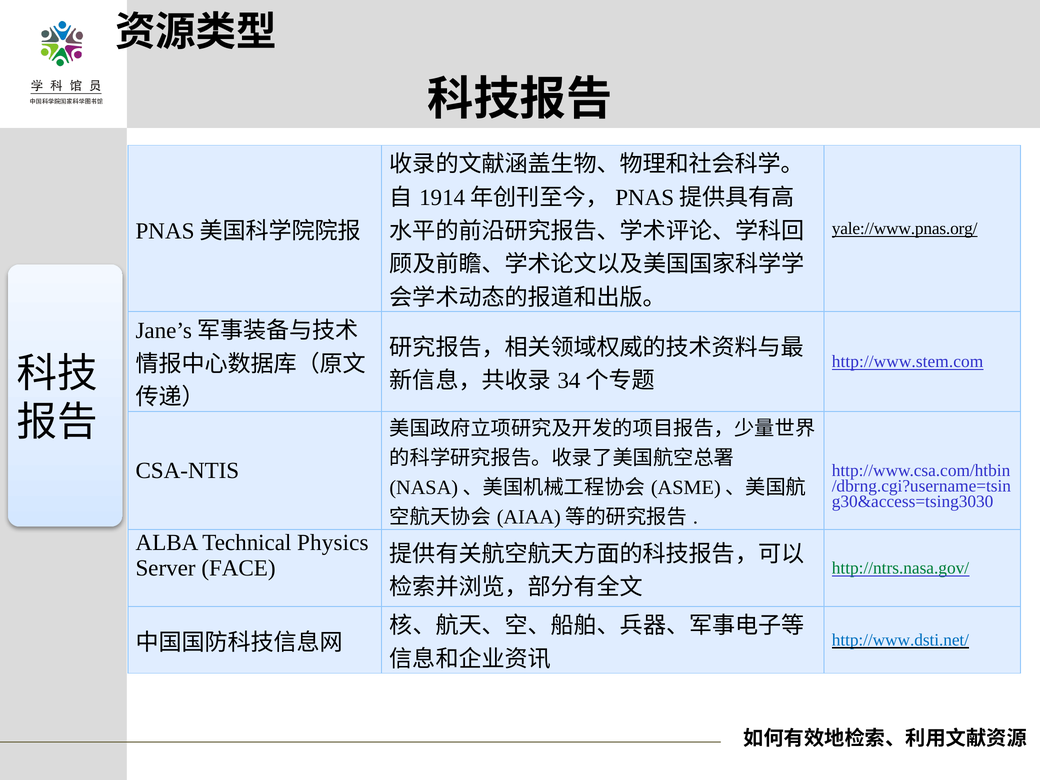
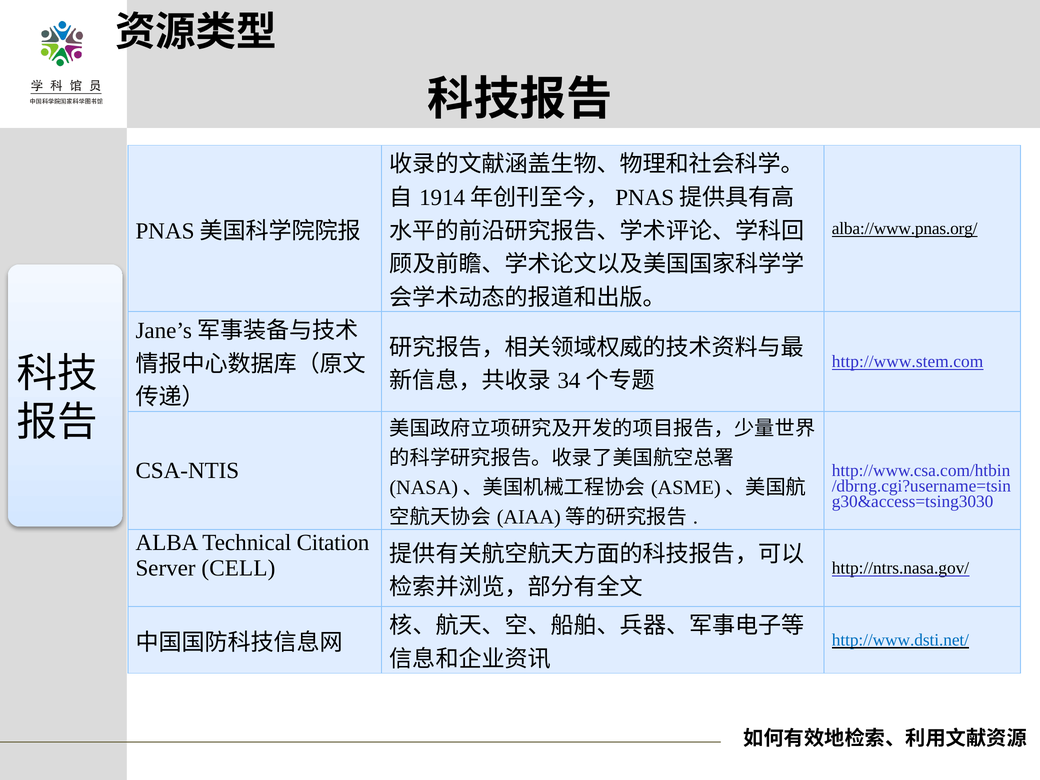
yale://www.pnas.org/: yale://www.pnas.org/ -> alba://www.pnas.org/ (905, 229)
Physics: Physics -> Citation (333, 543)
FACE: FACE -> CELL (238, 568)
http://ntrs.nasa.gov/ colour: green -> black (900, 568)
